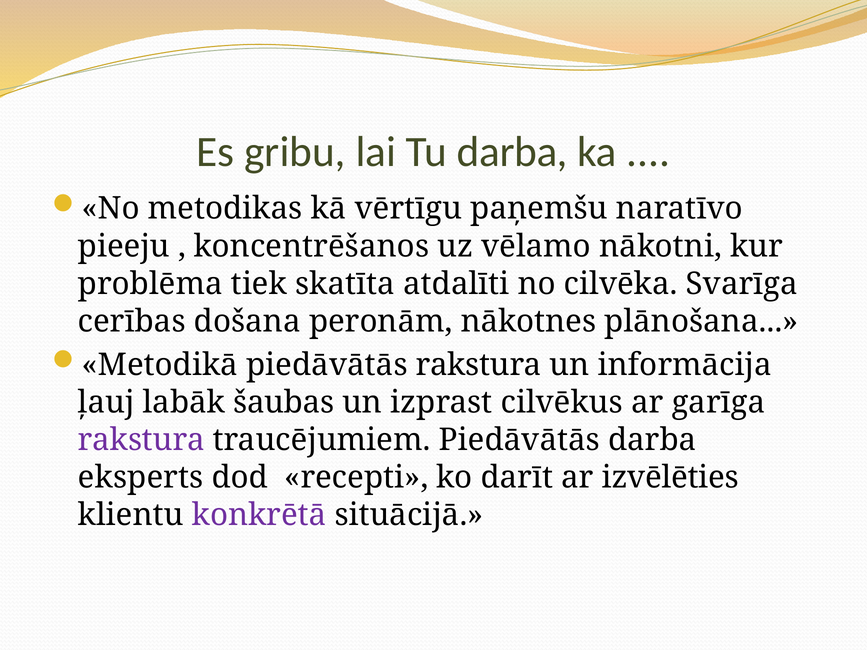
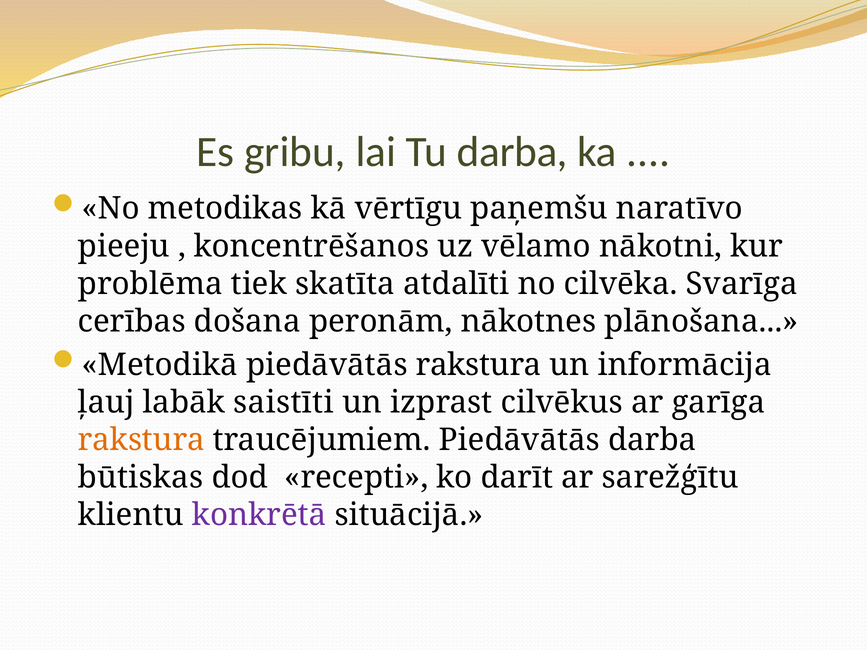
šaubas: šaubas -> saistīti (283, 403)
rakstura colour: purple -> orange (141, 440)
eksperts: eksperts -> būtiskas (141, 478)
izvēlēties: izvēlēties -> sarežģītu (670, 478)
